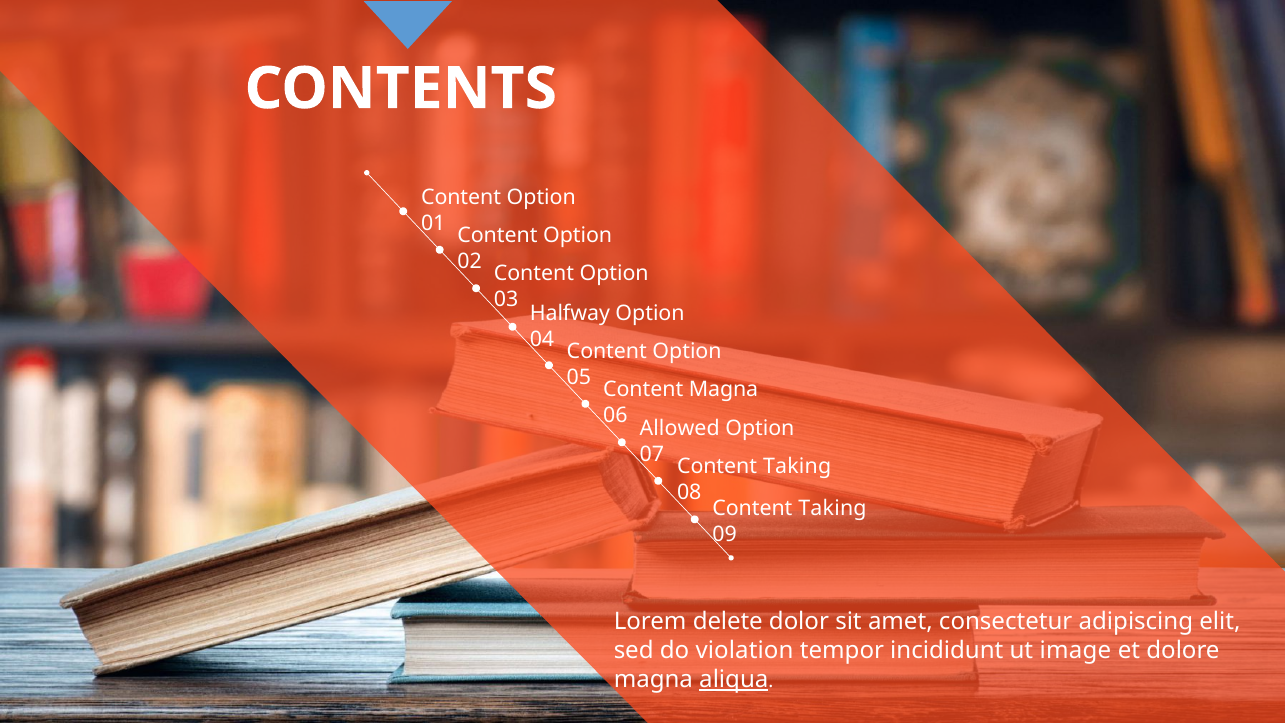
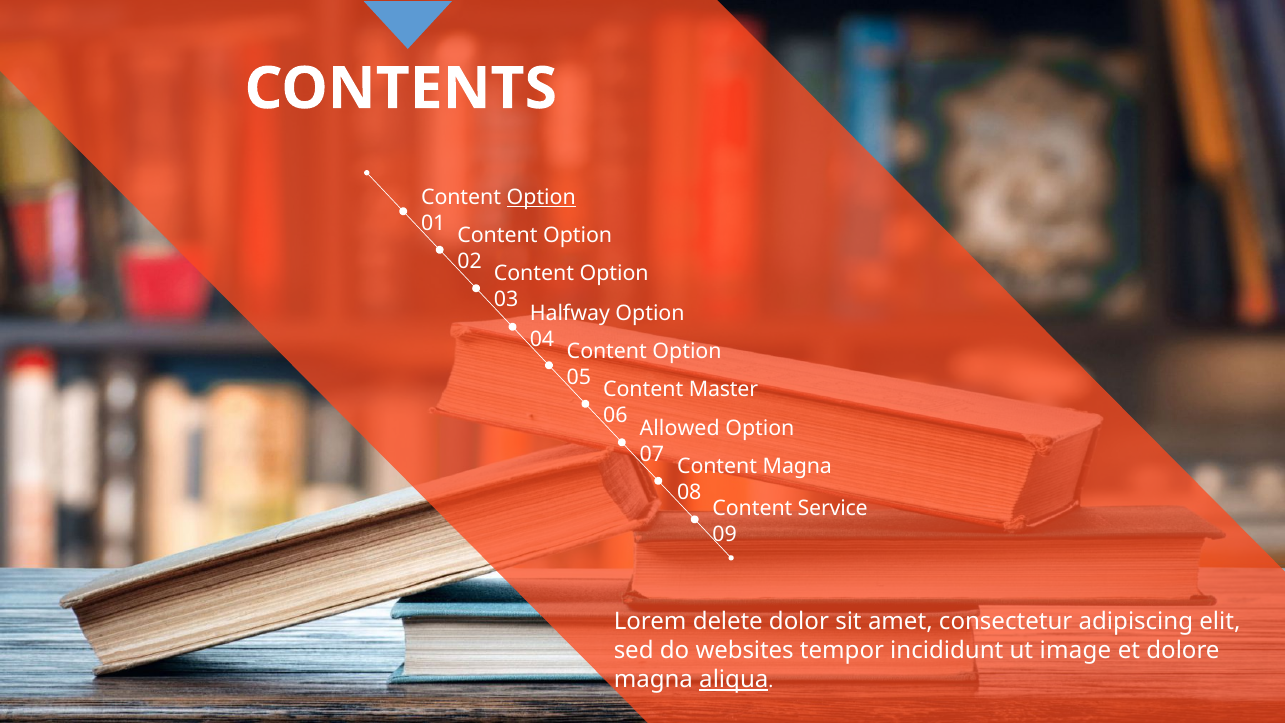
Option underline: none -> present (541, 197)
Content Magna: Magna -> Master (724, 389)
Taking: Taking -> Magna (797, 467)
Taking: Taking -> Service (833, 508)
violation: violation -> websites (745, 651)
